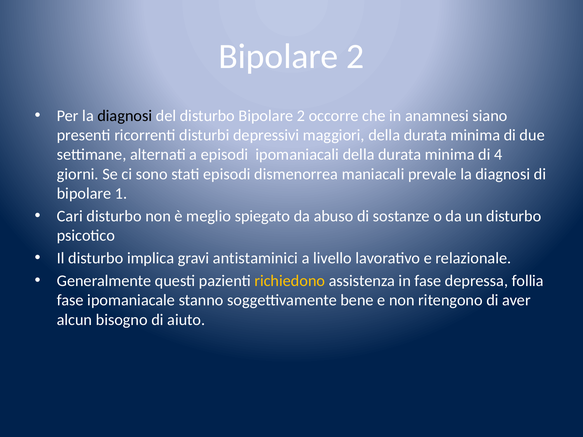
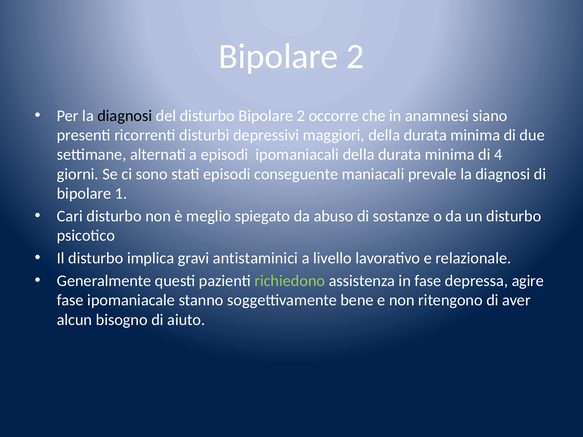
dismenorrea: dismenorrea -> conseguente (296, 174)
richiedono colour: yellow -> light green (290, 281)
follia: follia -> agire (528, 281)
